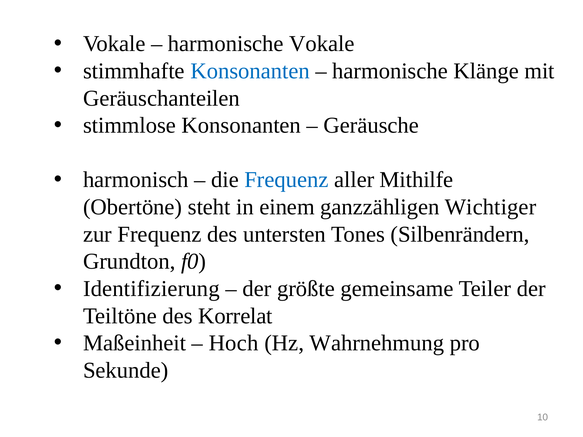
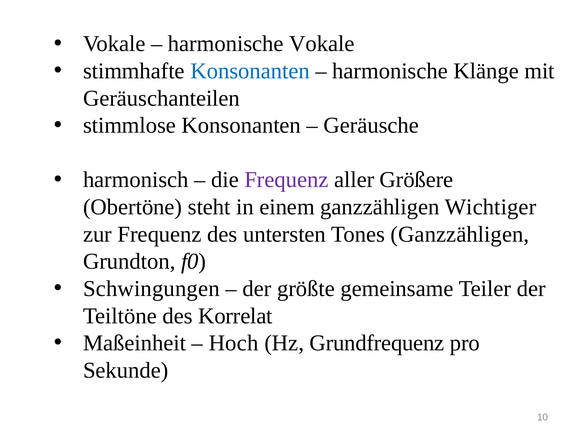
Frequenz colour: blue -> purple (286, 180)
Mithilfe: Mithilfe -> Größere (416, 180)
Tones Silbenrändern: Silbenrändern -> Ganzzähligen (460, 234)
Identifizierung: Identifizierung -> Schwingungen (151, 289)
Wahrnehmung: Wahrnehmung -> Grundfrequenz (377, 343)
